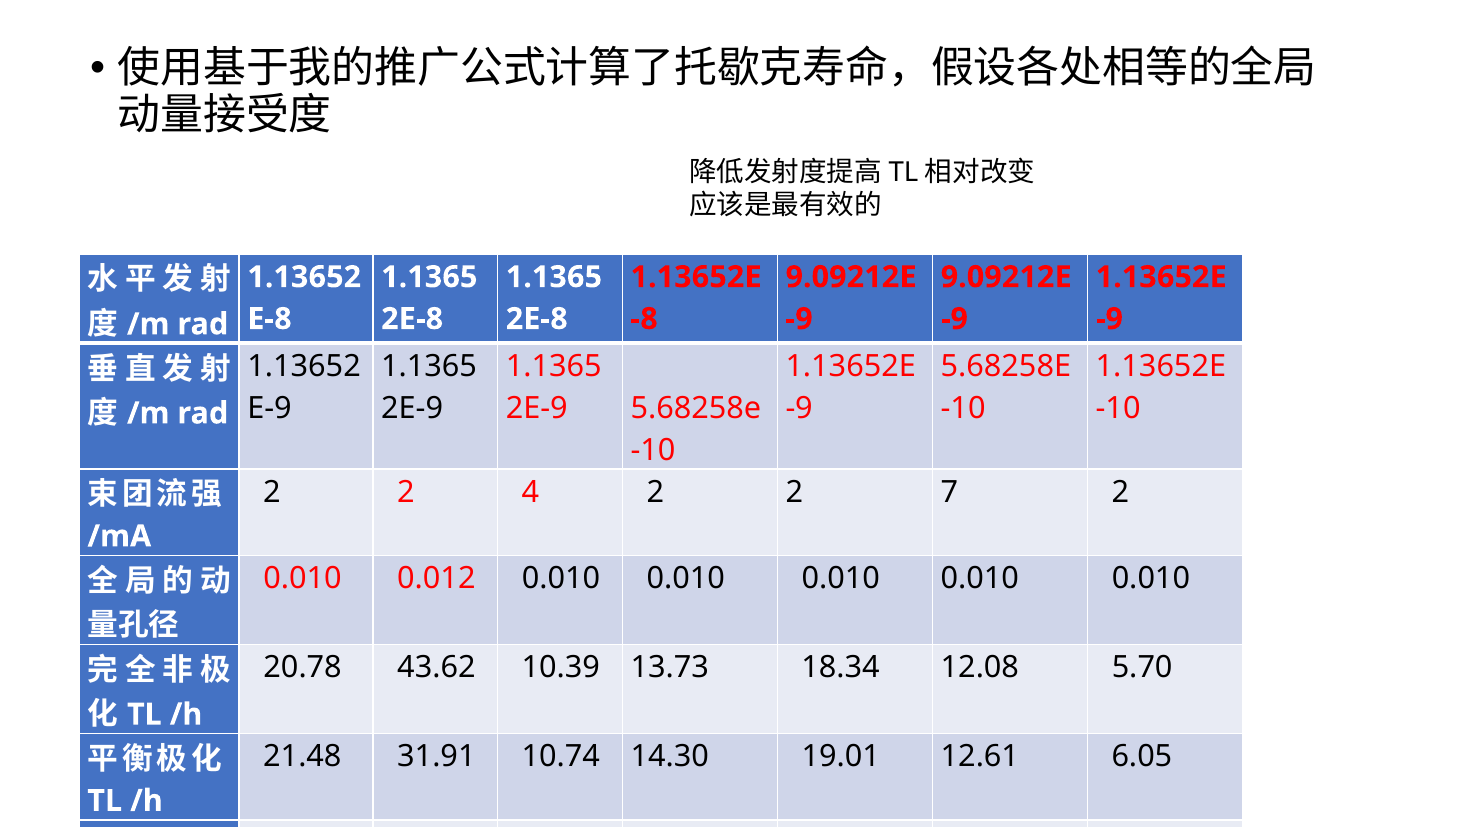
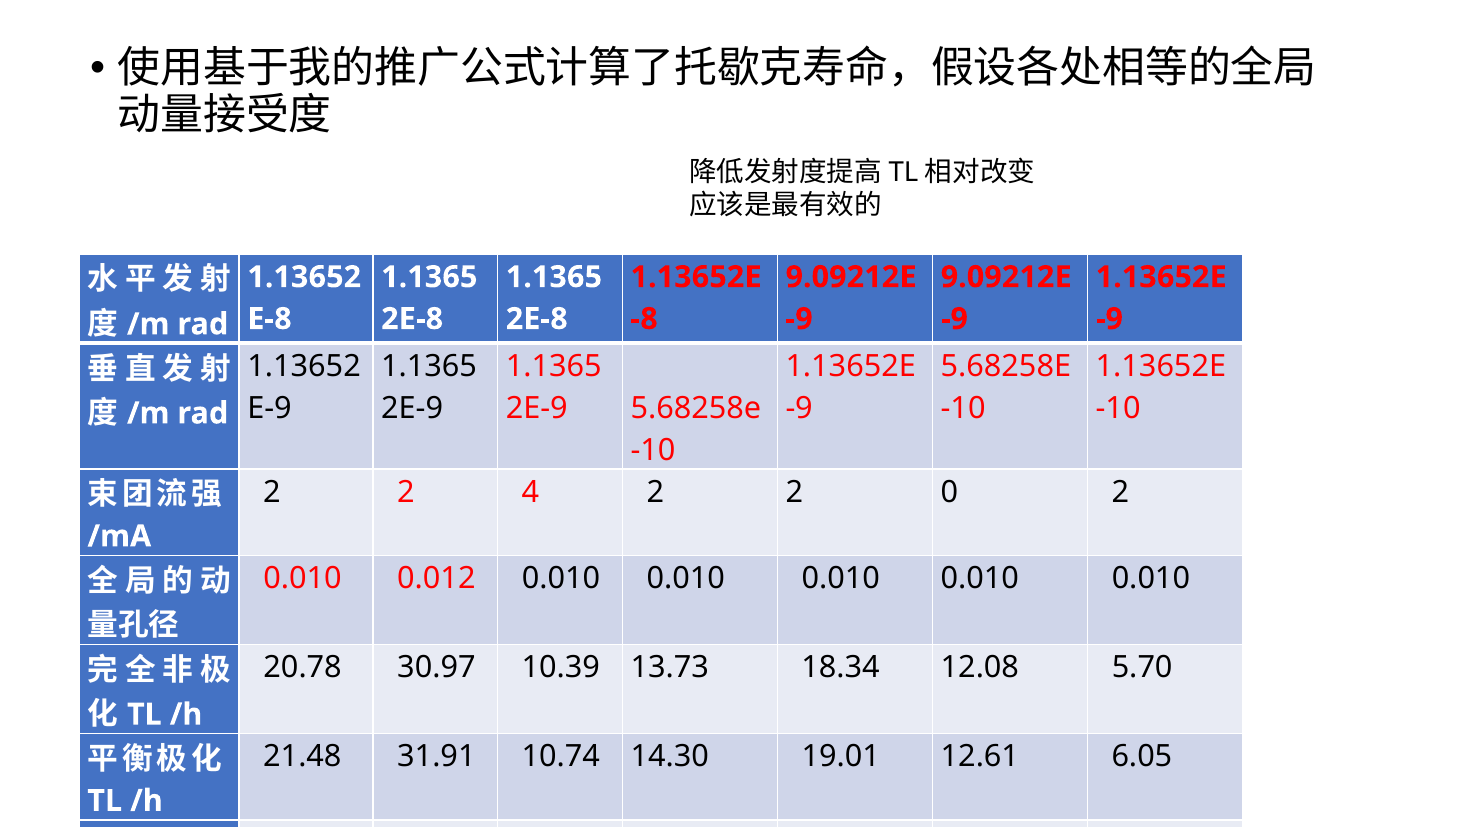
7: 7 -> 0 (949, 492)
43.62: 43.62 -> 30.97 (436, 667)
